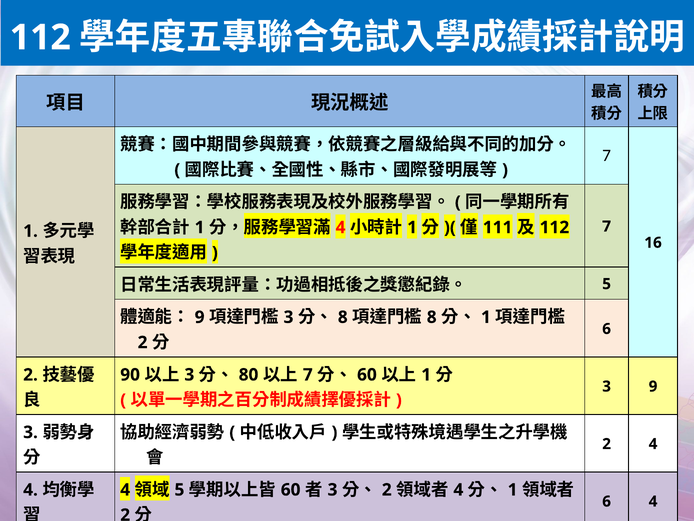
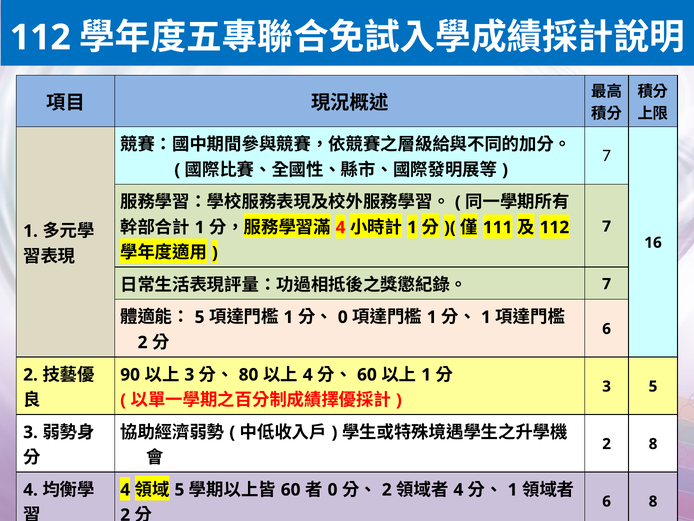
5: 5 -> 7 (607, 284)
9: 9 -> 5 (200, 317)
3: 3 -> 1 (289, 317)
8: 8 -> 0 (343, 317)
8: 8 -> 1 (432, 317)
7: 7 -> 4 (308, 374)
3 9: 9 -> 5 (653, 386)
2 4: 4 -> 8 (653, 444)
3: 3 -> 0 (333, 489)
6 4: 4 -> 8 (653, 501)
